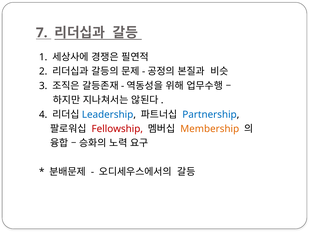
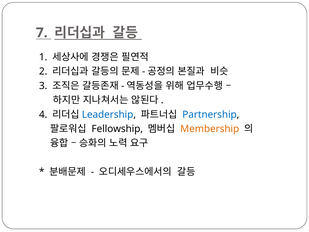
Fellowship colour: red -> black (117, 129)
